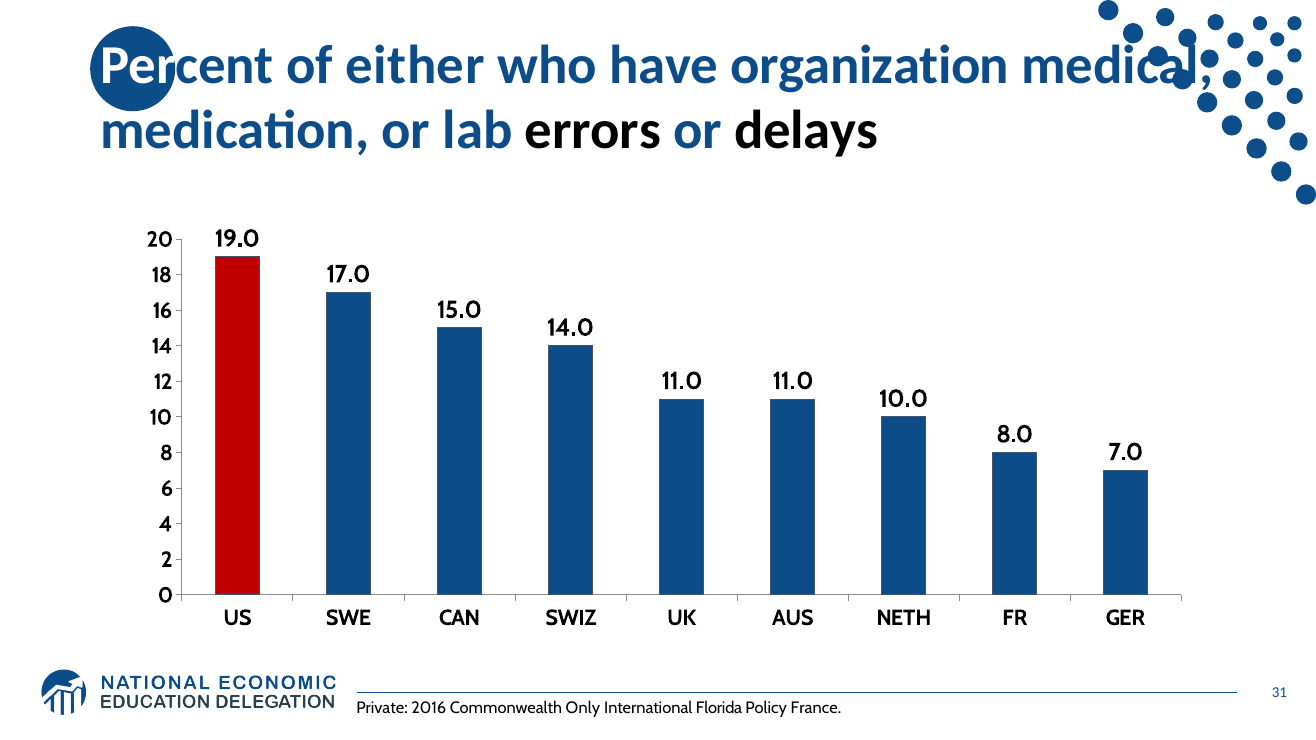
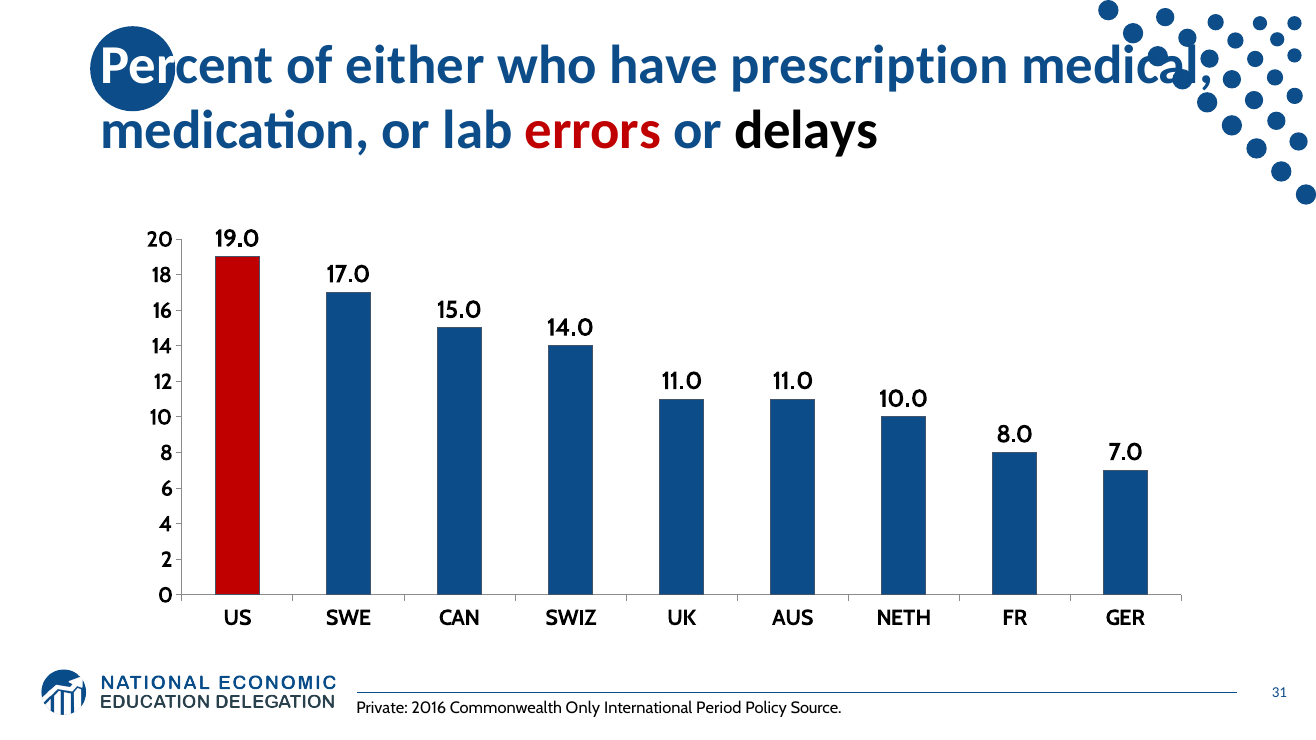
organization: organization -> prescription (869, 65)
errors colour: black -> red (593, 131)
Florida: Florida -> Period (719, 708)
France: France -> Source (816, 708)
